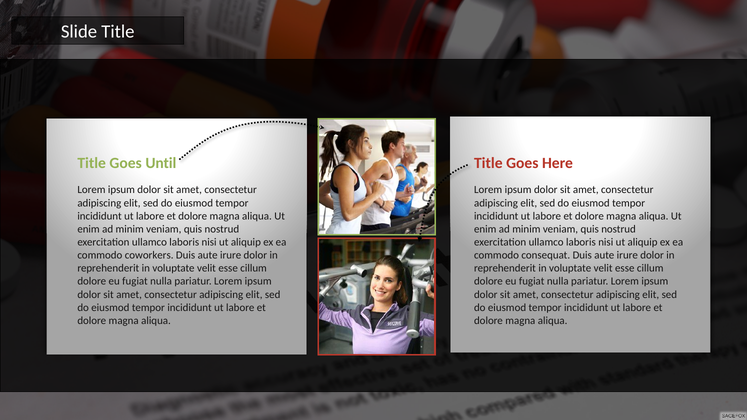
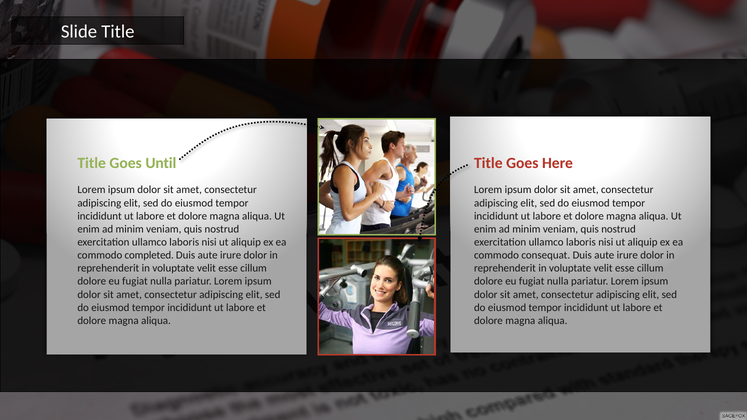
coworkers: coworkers -> completed (149, 255)
